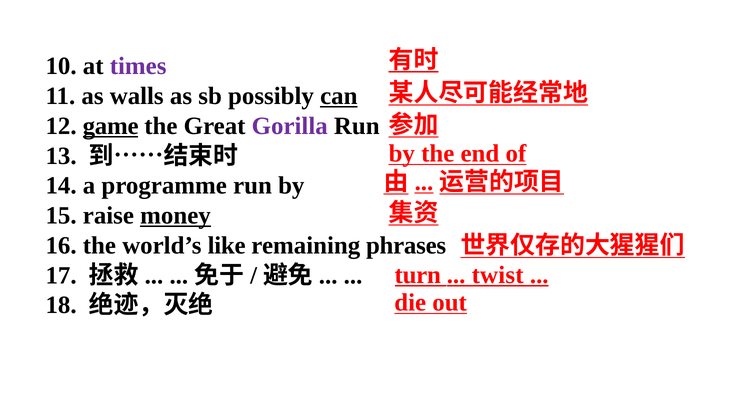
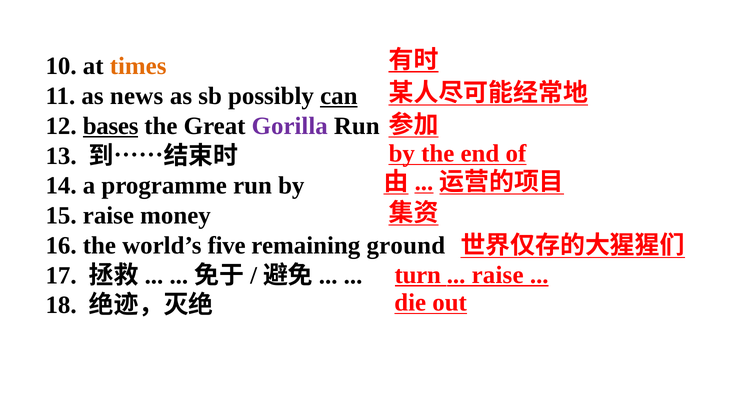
times colour: purple -> orange (138, 66)
walls: walls -> news (137, 96)
game: game -> bases (111, 126)
money underline: present -> none (175, 216)
like: like -> five (227, 246)
phrases: phrases -> ground (406, 246)
twist: twist -> raise (498, 275)
